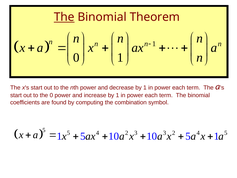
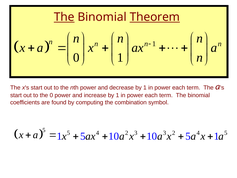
Theorem underline: none -> present (155, 17)
